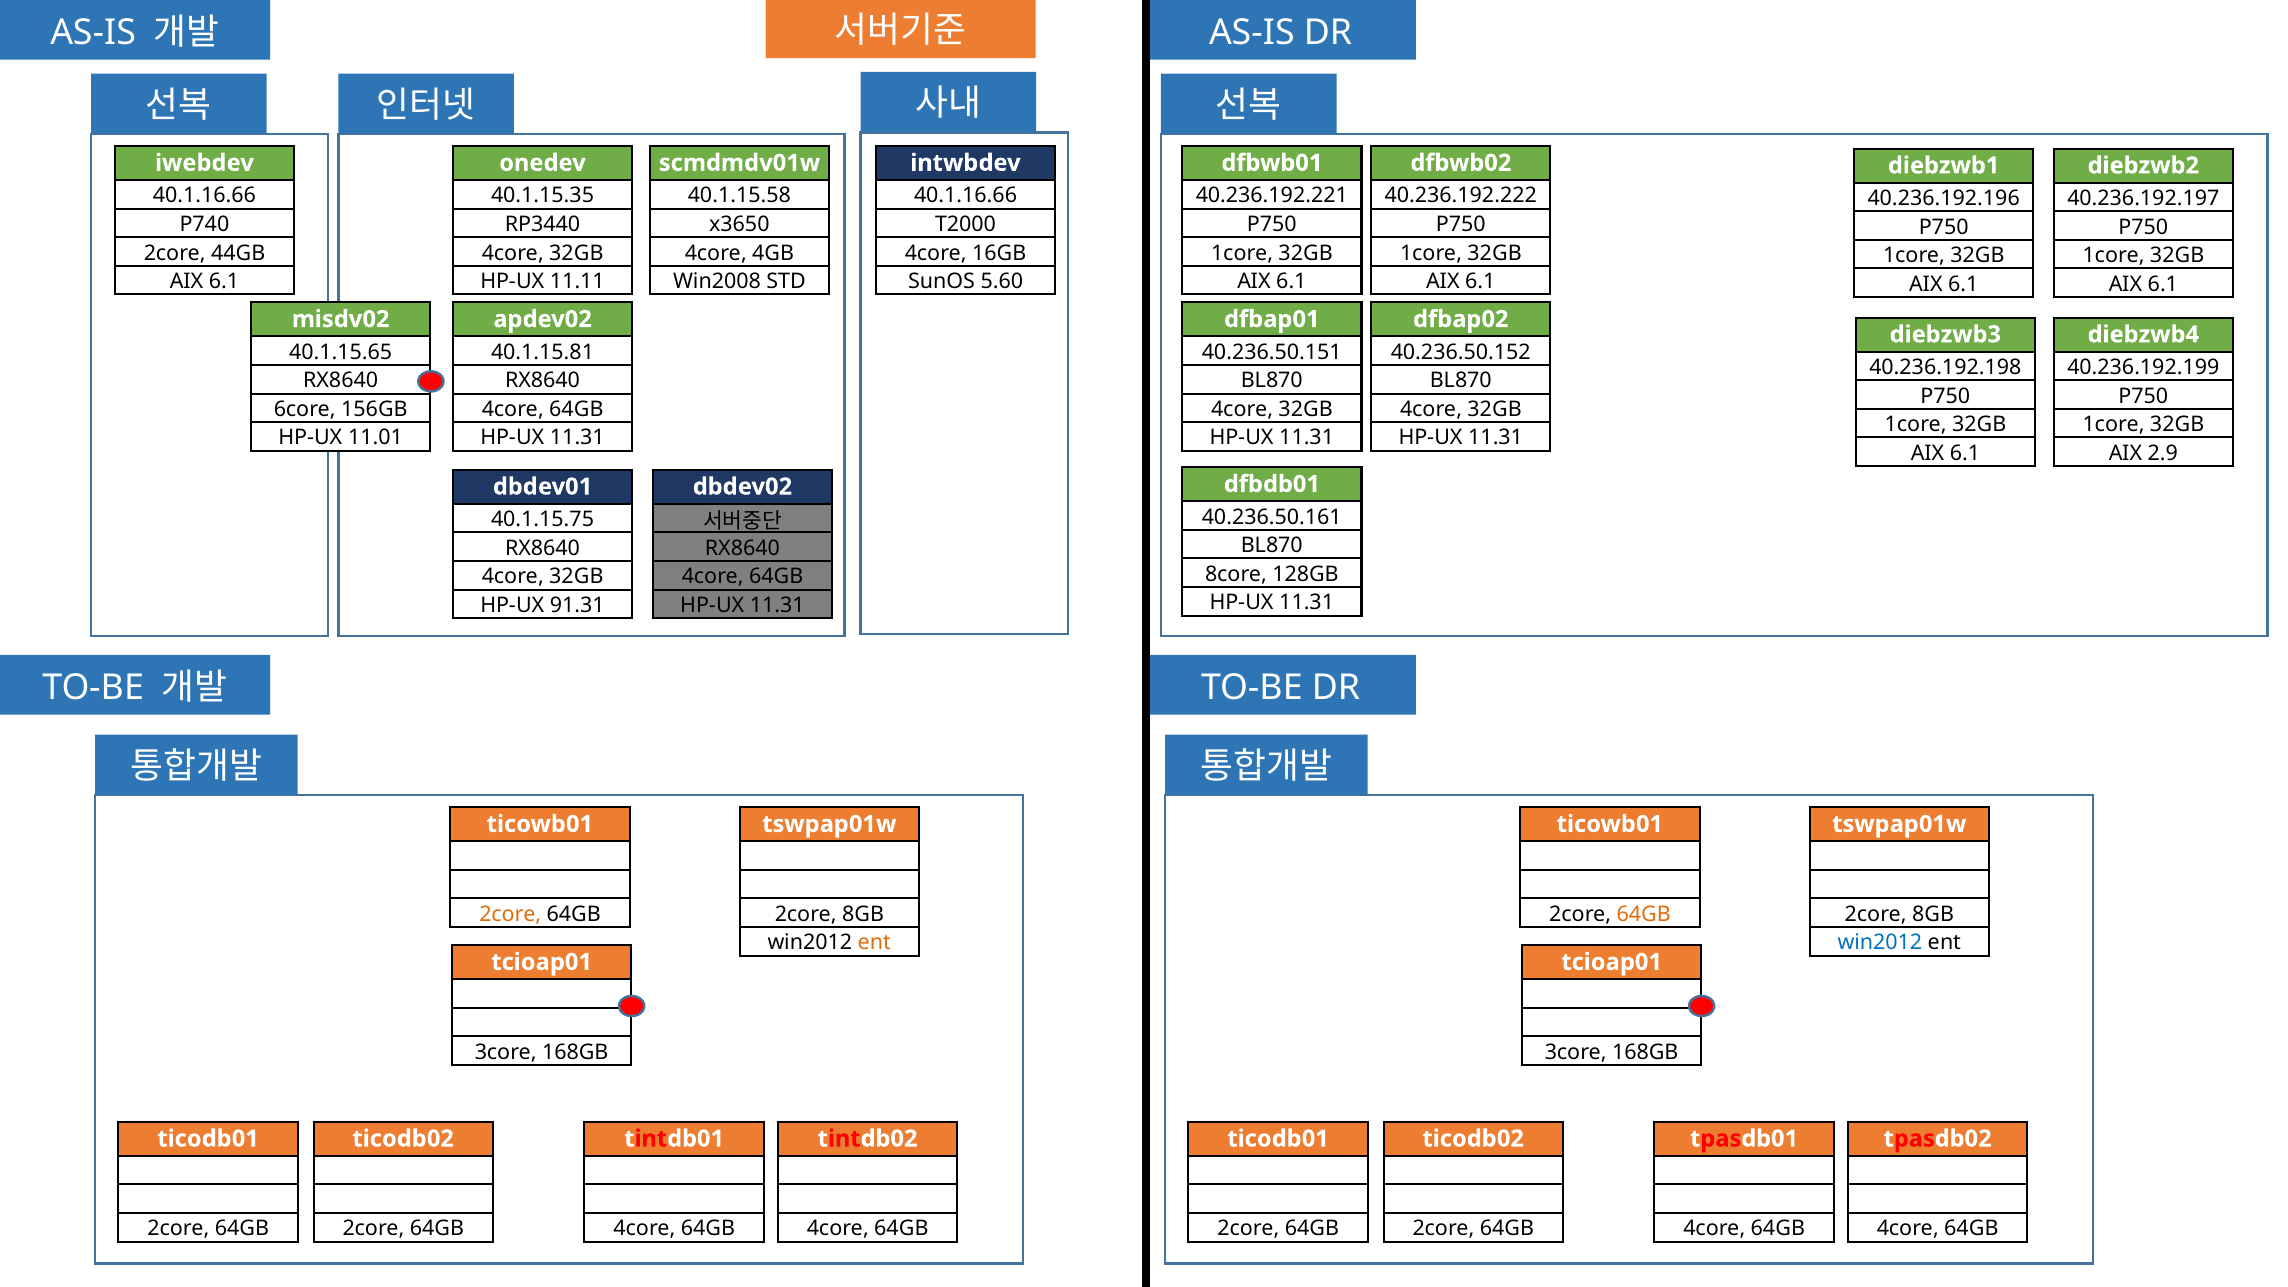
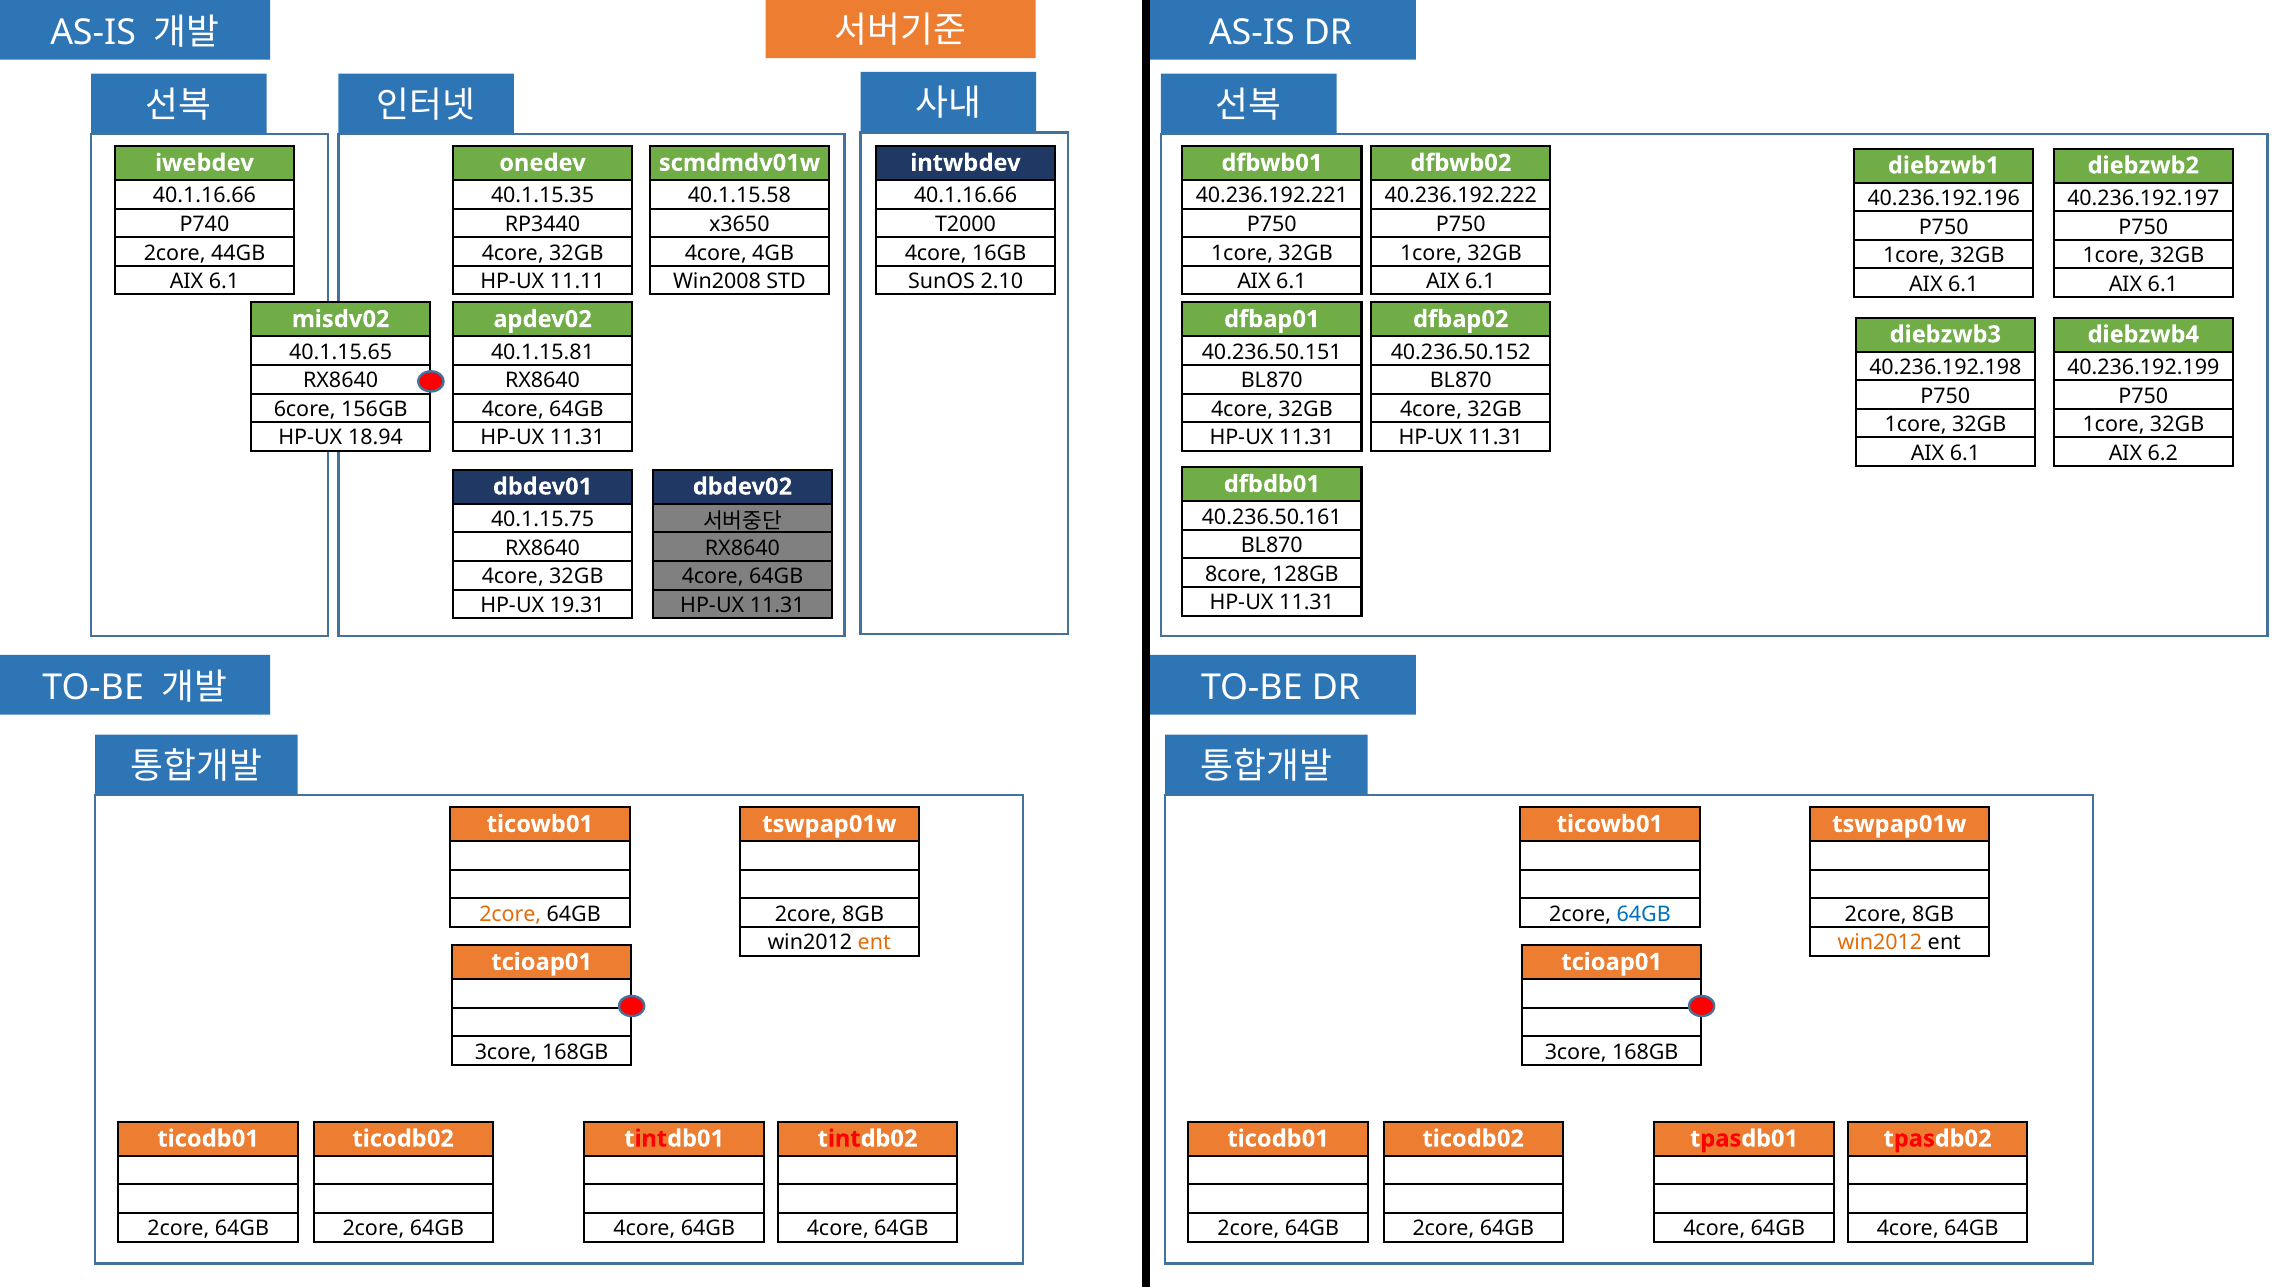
5.60: 5.60 -> 2.10 (1002, 282)
11.01: 11.01 -> 18.94 (375, 438)
2.9: 2.9 -> 6.2 (2163, 453)
91.31: 91.31 -> 19.31 (577, 605)
64GB colour: orange -> blue (1644, 914)
win2012 colour: blue -> orange (1880, 943)
